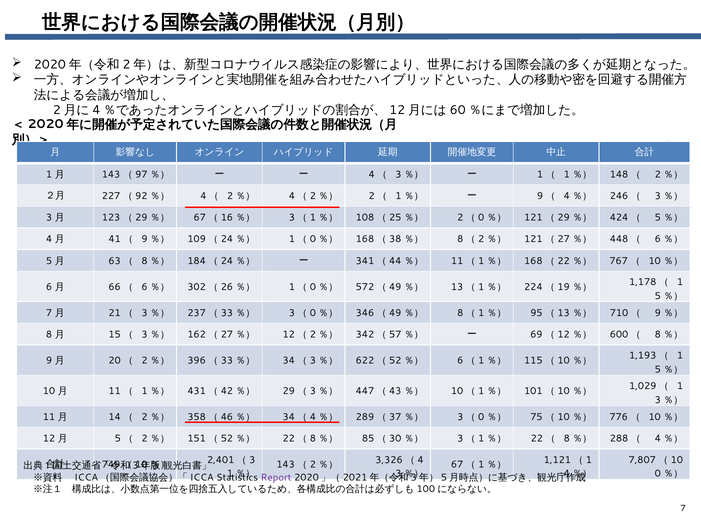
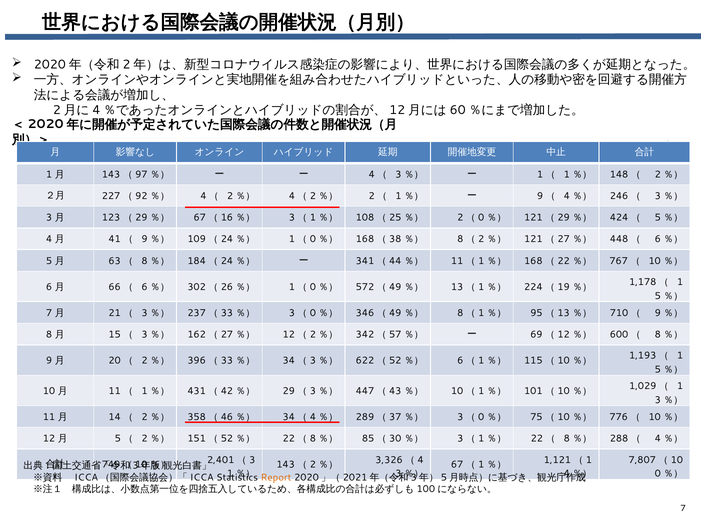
Report colour: purple -> orange (276, 478)
